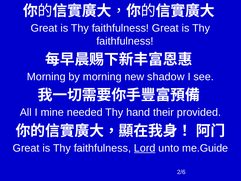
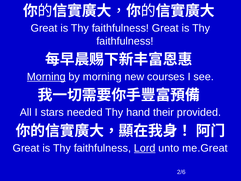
Morning underline: none -> present (46, 77)
shadow: shadow -> courses (166, 77)
mine: mine -> stars (52, 112)
me.Guide: me.Guide -> me.Great (205, 148)
